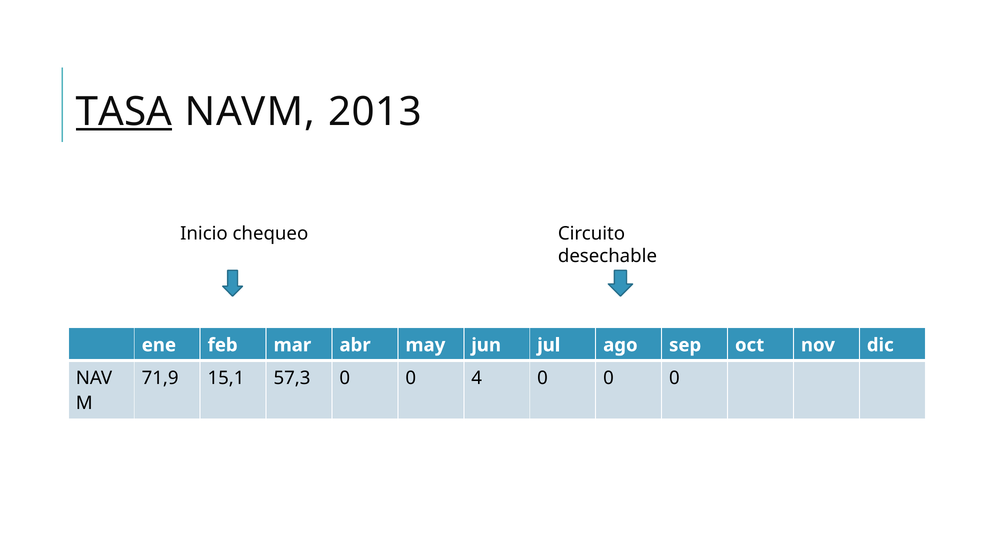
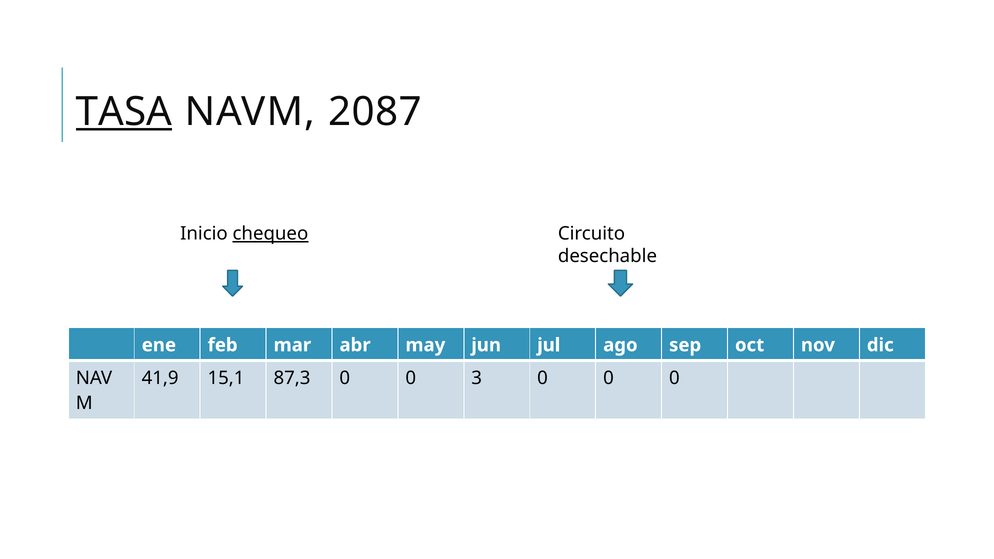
2013: 2013 -> 2087 (375, 112)
chequeo underline: none -> present (270, 234)
71,9: 71,9 -> 41,9 (160, 378)
57,3: 57,3 -> 87,3 (292, 378)
4: 4 -> 3 (477, 378)
